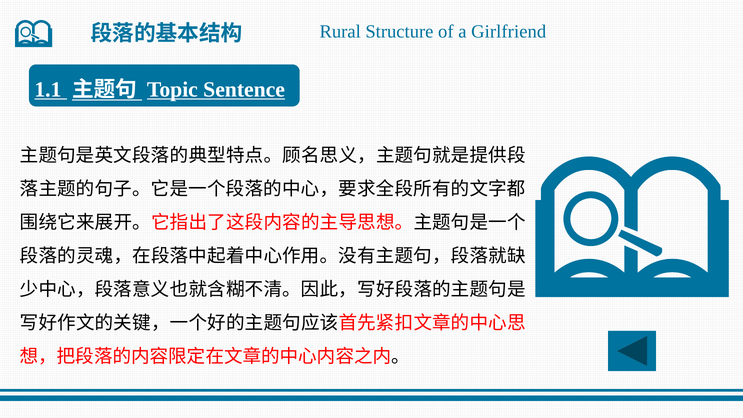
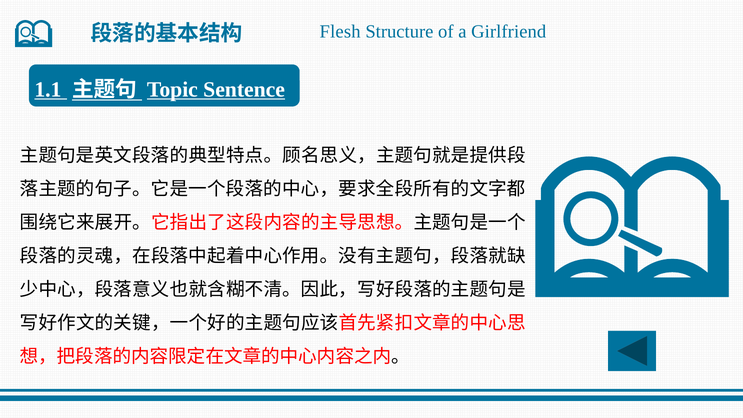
Rural: Rural -> Flesh (340, 31)
